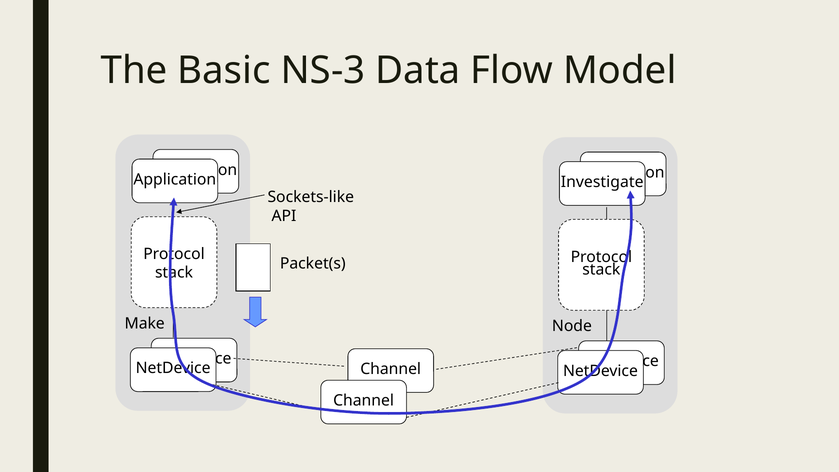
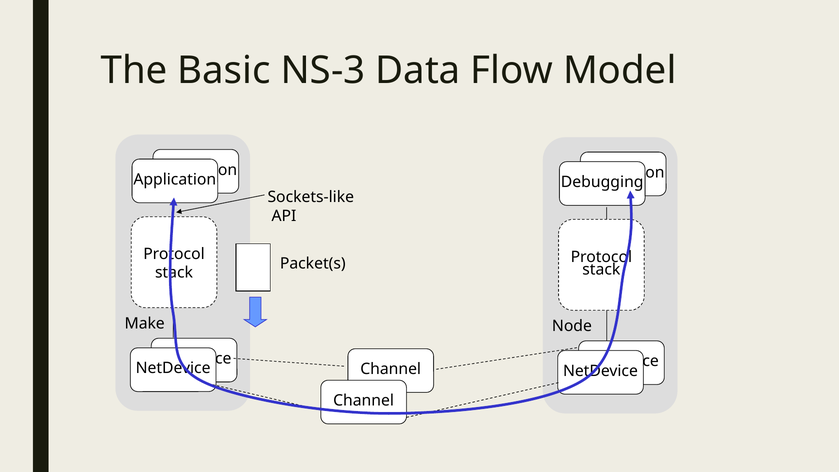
Investigate: Investigate -> Debugging (602, 182)
